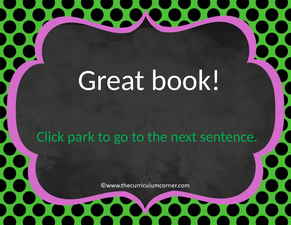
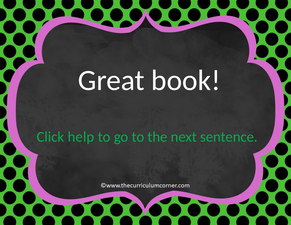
park: park -> help (81, 137)
